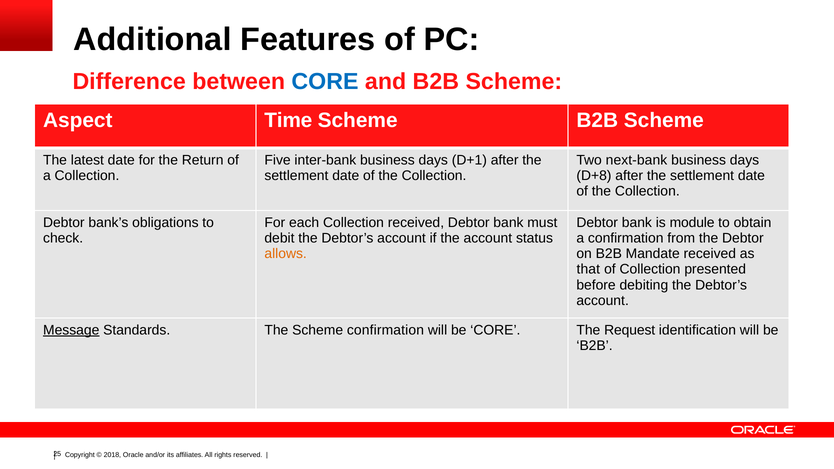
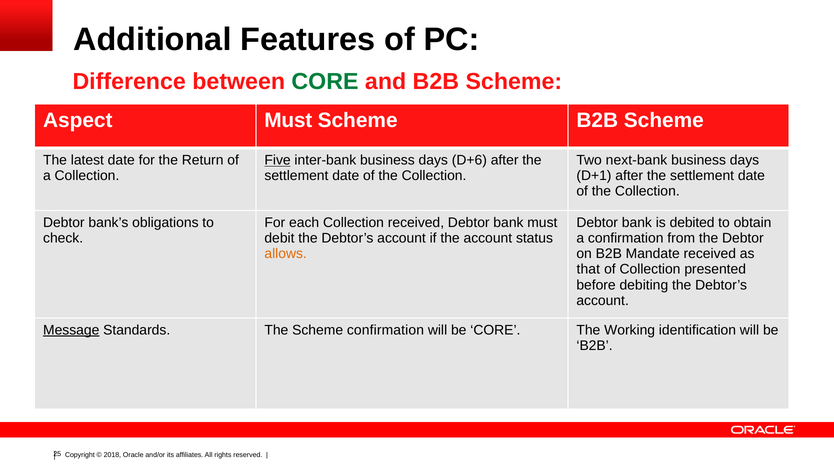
CORE colour: blue -> green (325, 82)
Aspect Time: Time -> Must (288, 120)
Five underline: none -> present (278, 160)
D+1: D+1 -> D+6 (469, 160)
D+8: D+8 -> D+1 (594, 176)
module: module -> debited (692, 223)
Request: Request -> Working (630, 330)
